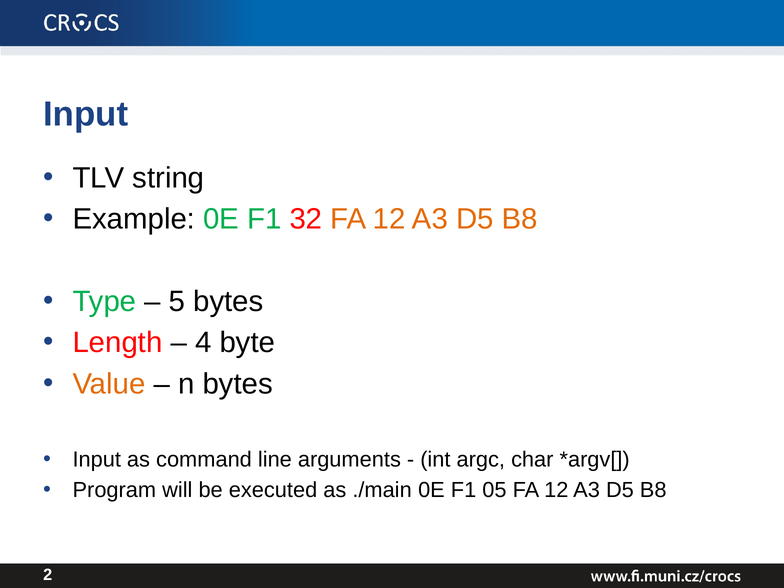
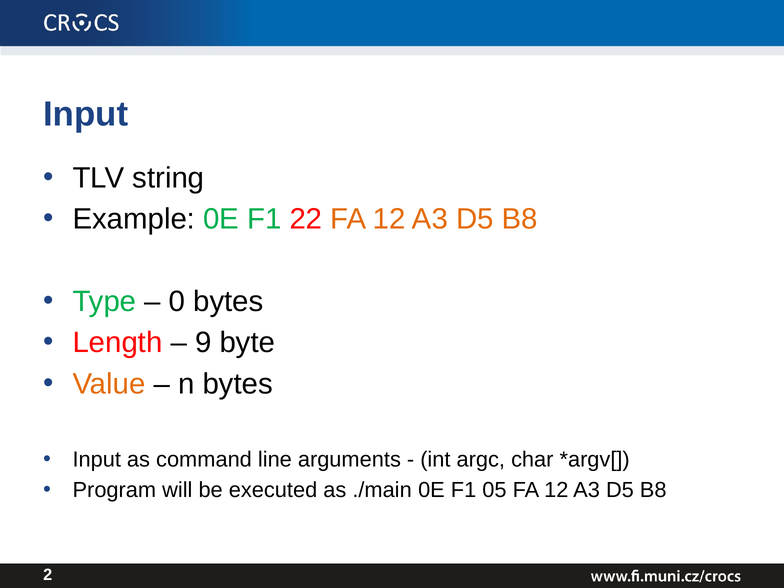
32: 32 -> 22 (306, 219)
5: 5 -> 0 (177, 302)
4: 4 -> 9 (203, 343)
